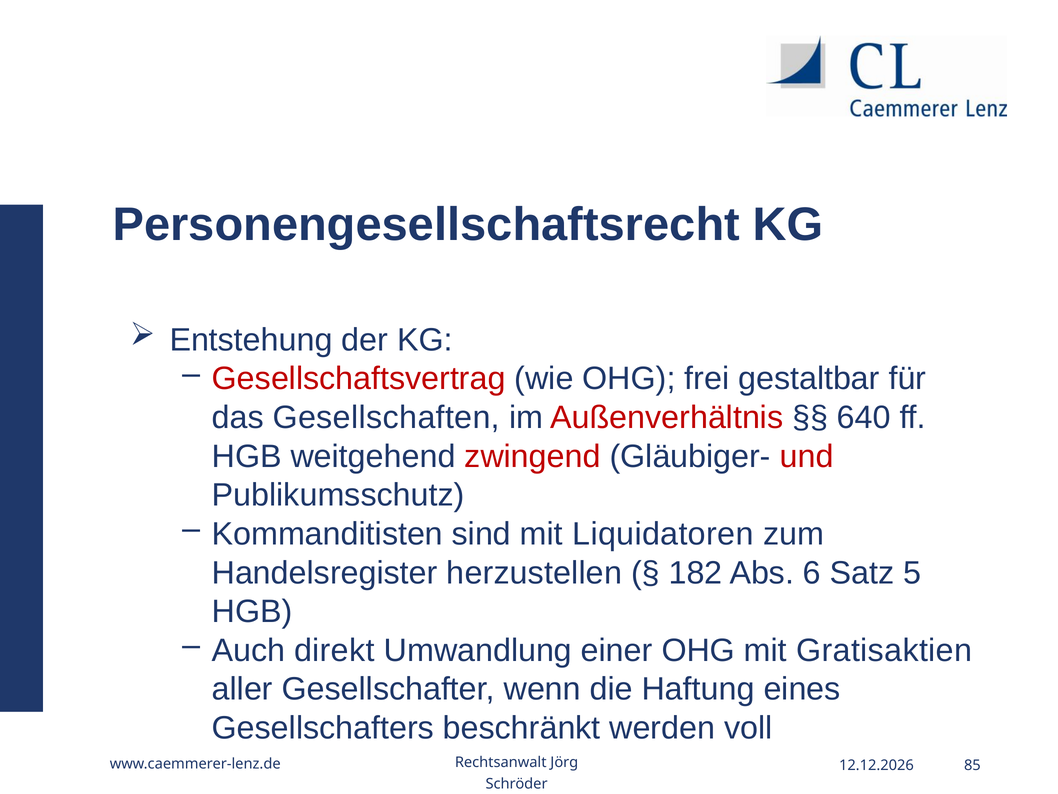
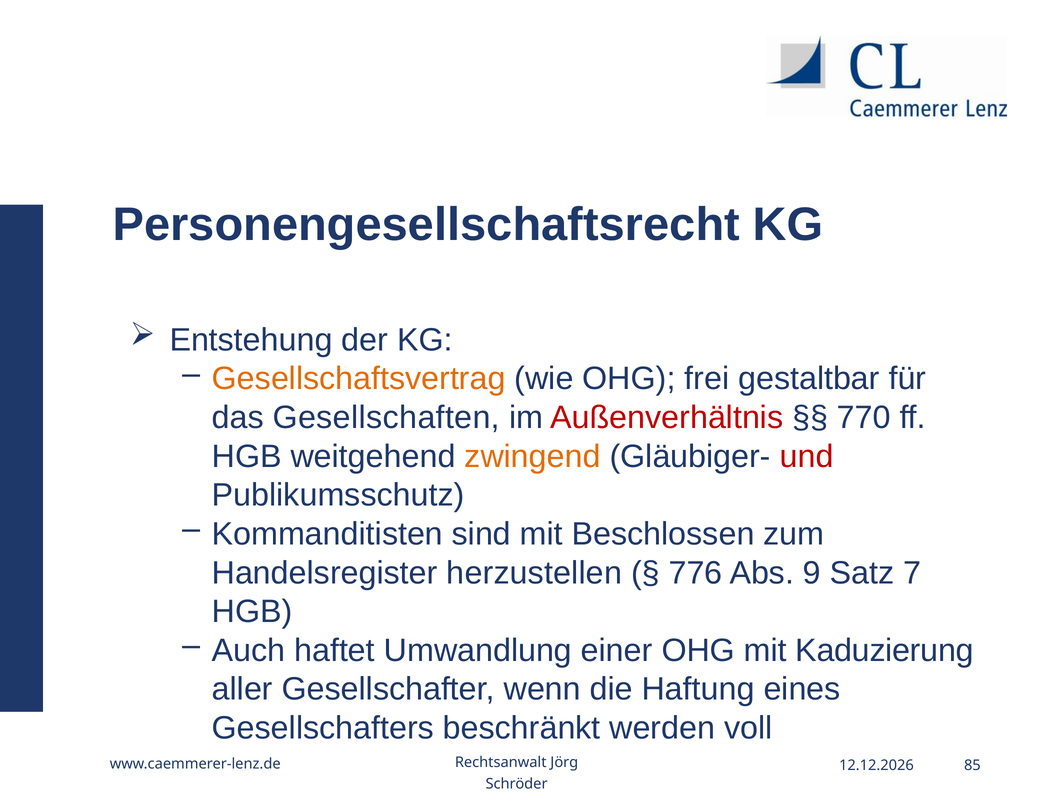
Gesellschaftsvertrag colour: red -> orange (359, 379)
640: 640 -> 770 (864, 417)
zwingend colour: red -> orange (533, 456)
Liquidatoren: Liquidatoren -> Beschlossen (663, 534)
182: 182 -> 776 (696, 572)
6: 6 -> 9 (812, 572)
5: 5 -> 7 (912, 572)
direkt: direkt -> haftet (335, 650)
Gratisaktien: Gratisaktien -> Kaduzierung (885, 650)
